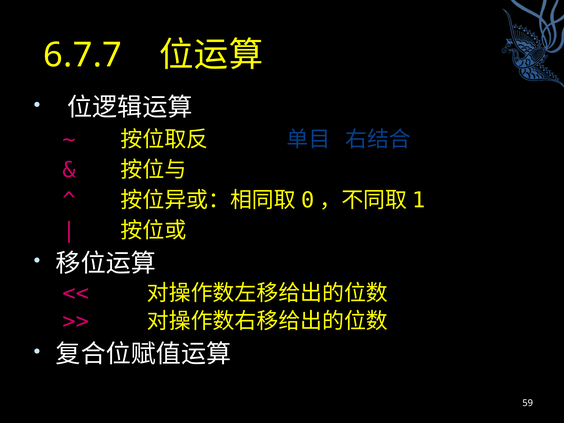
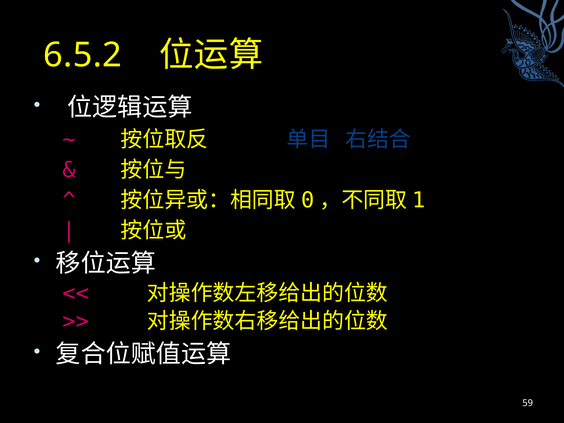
6.7.7: 6.7.7 -> 6.5.2 (83, 55)
